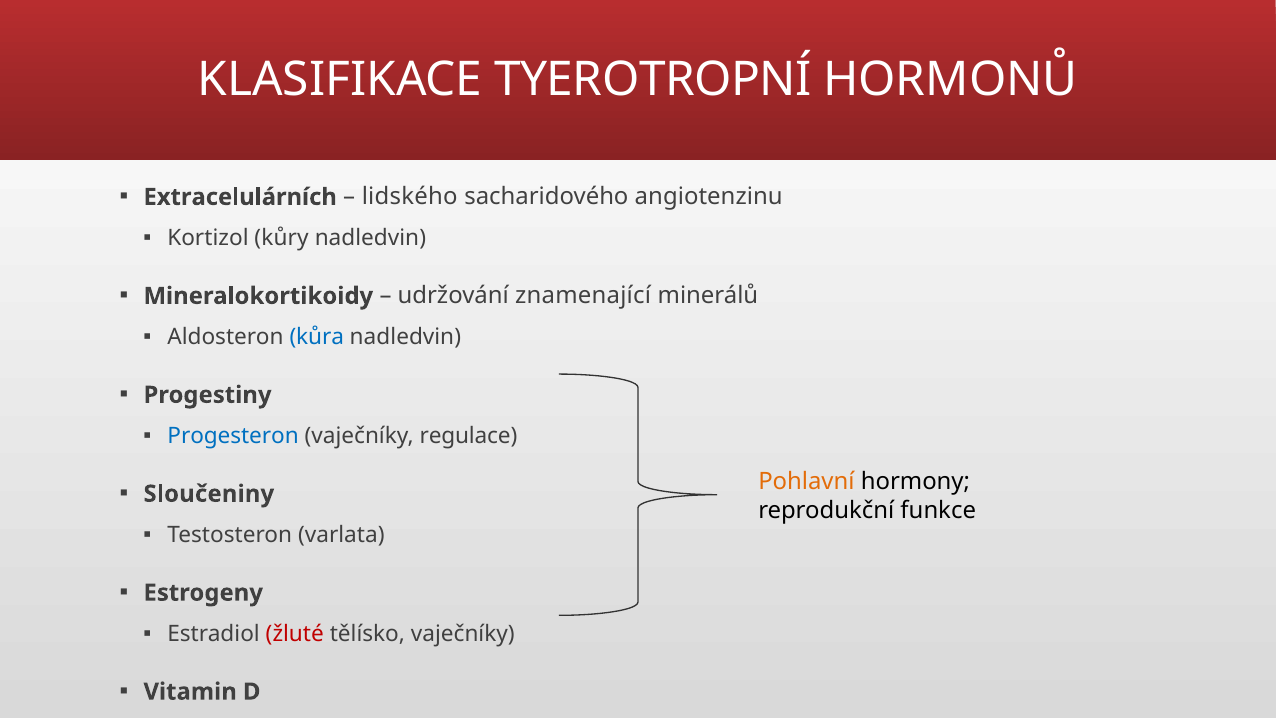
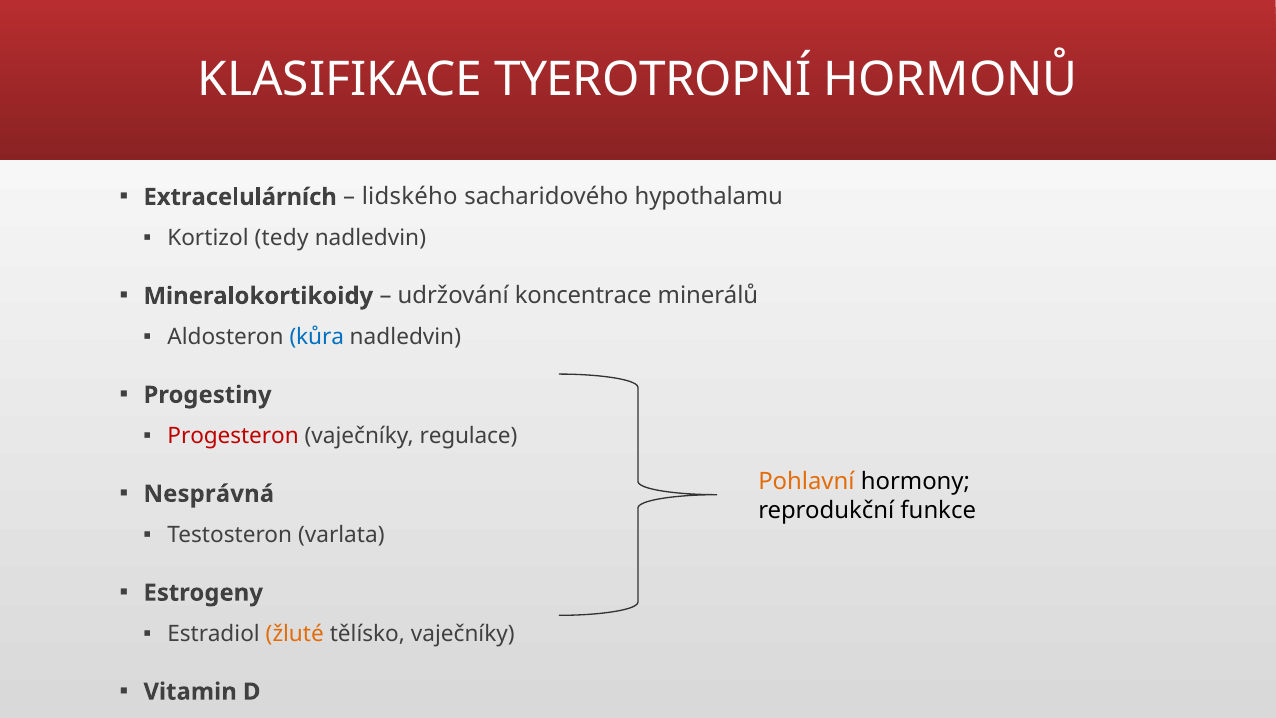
angiotenzinu: angiotenzinu -> hypothalamu (709, 197)
kůry: kůry -> tedy (282, 238)
znamenající: znamenající -> koncentrace (583, 296)
Progesteron colour: blue -> red (233, 436)
Sloučeniny: Sloučeniny -> Nesprávná (209, 494)
žluté colour: red -> orange (295, 634)
